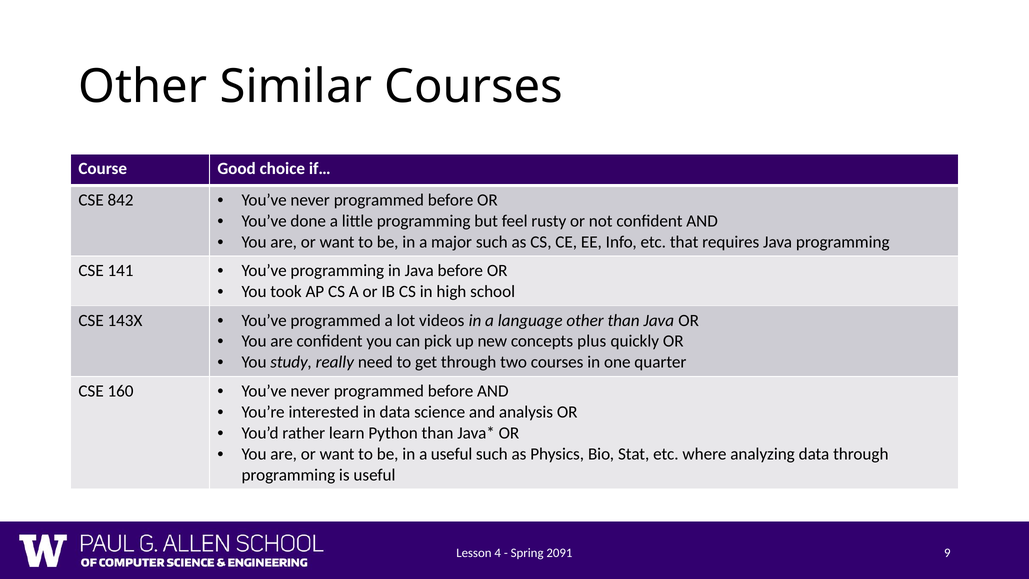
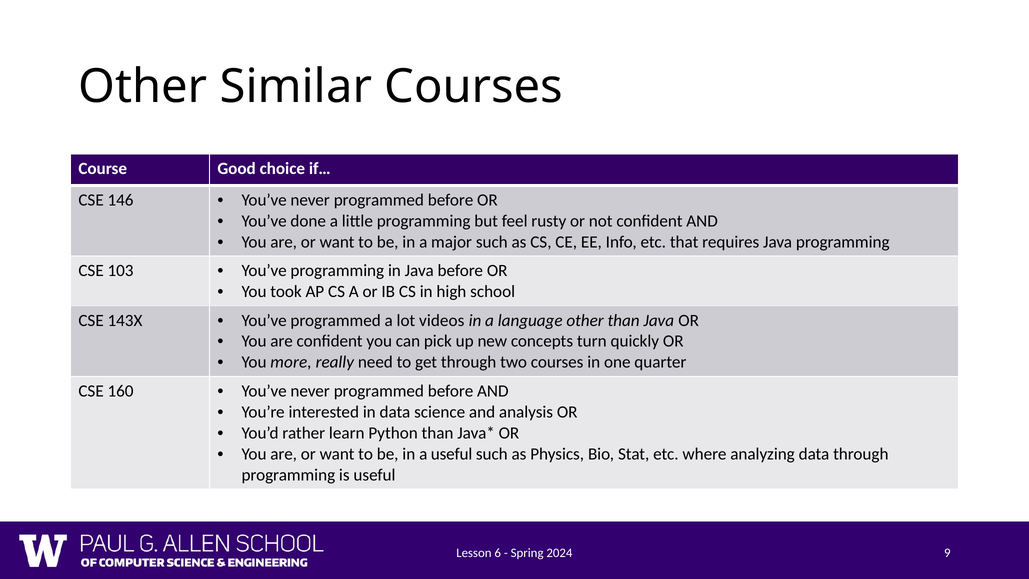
842: 842 -> 146 (121, 200)
141: 141 -> 103 (121, 271)
plus: plus -> turn (592, 341)
study: study -> more (291, 362)
4: 4 -> 6 (498, 553)
2091: 2091 -> 2024 (559, 553)
